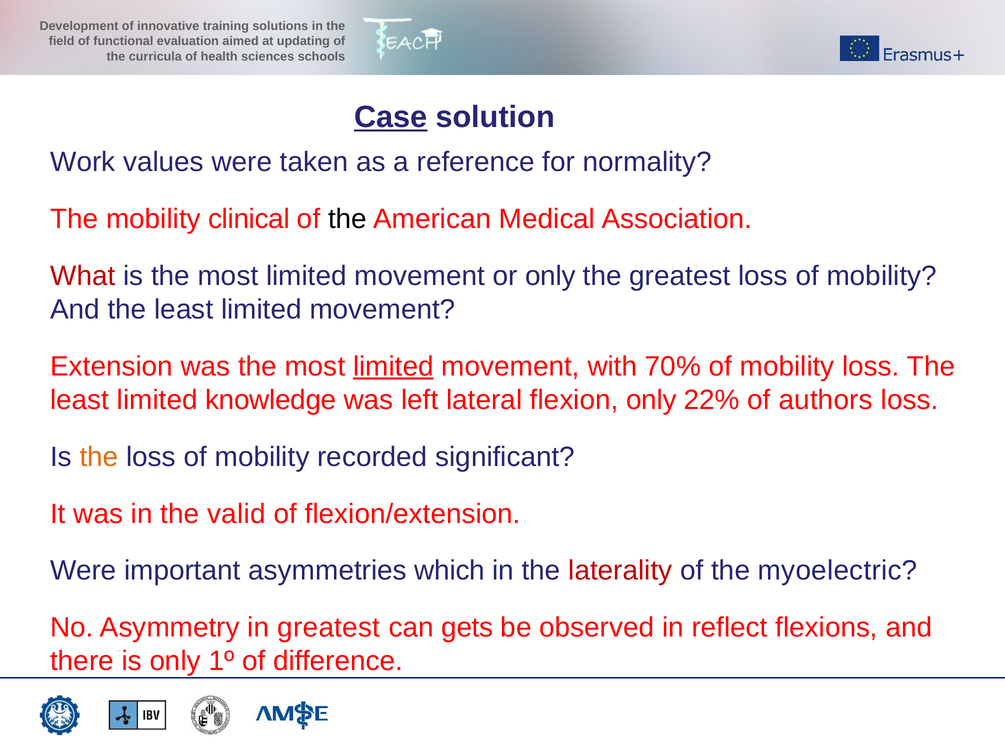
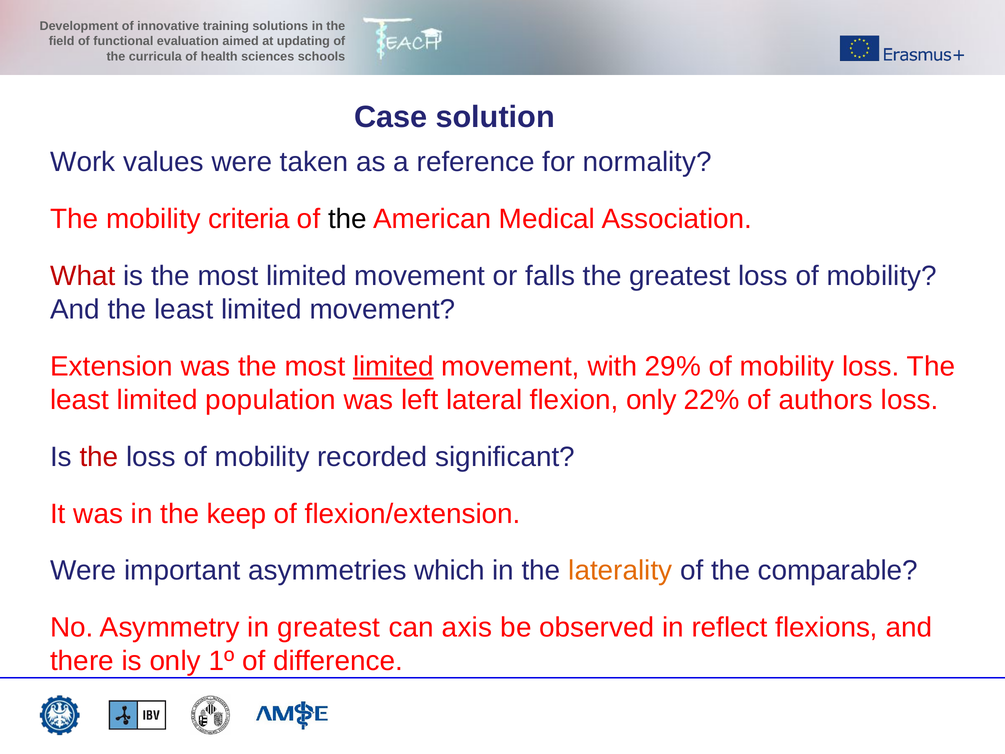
Case underline: present -> none (391, 117)
clinical: clinical -> criteria (249, 219)
or only: only -> falls (550, 276)
70%: 70% -> 29% (673, 366)
knowledge: knowledge -> population (271, 400)
the colour: orange -> red (99, 457)
valid: valid -> keep (237, 514)
laterality colour: red -> orange (620, 571)
myoelectric: myoelectric -> comparable (838, 571)
gets: gets -> axis (467, 627)
